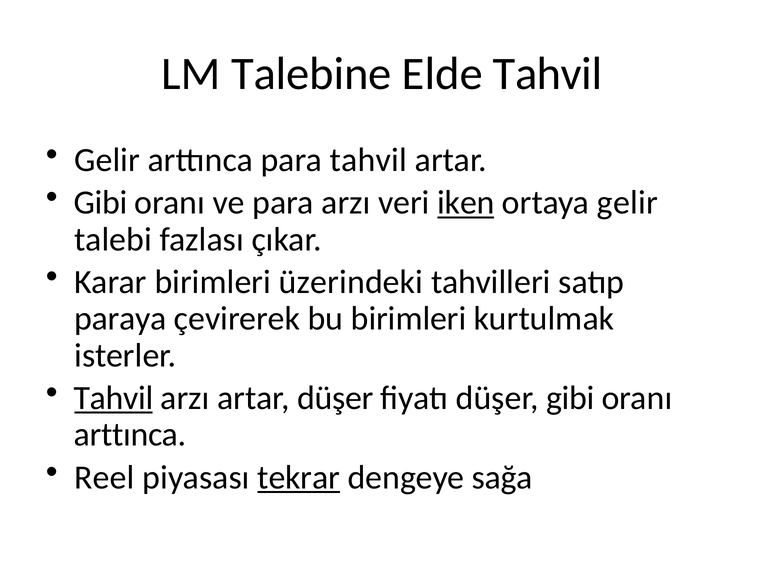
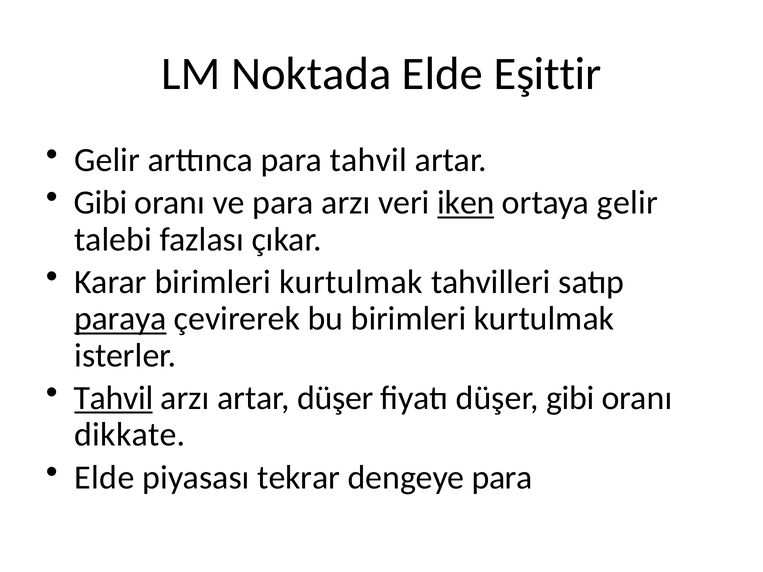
Talebine: Talebine -> Noktada (311, 74)
Elde Tahvil: Tahvil -> Eşittir (548, 74)
Karar birimleri üzerindeki: üzerindeki -> kurtulmak (351, 282)
paraya underline: none -> present (120, 319)
arttınca: arttınca -> dikkate (130, 435)
Reel: Reel -> Elde (104, 478)
tekrar underline: present -> none (299, 478)
dengeye sağa: sağa -> para (502, 478)
